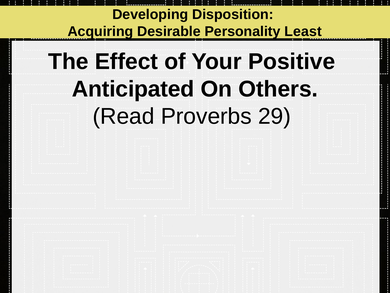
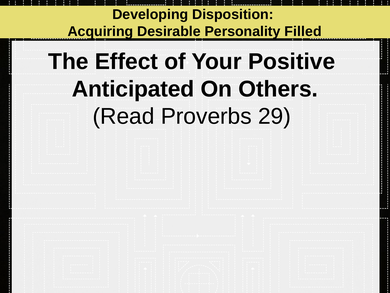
Least: Least -> Filled (303, 31)
